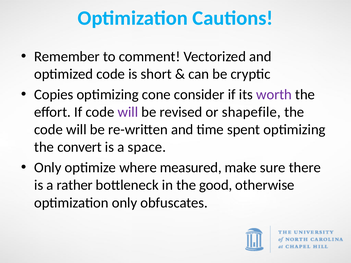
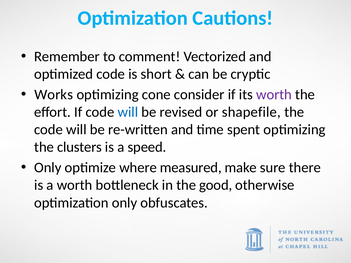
Copies: Copies -> Works (54, 95)
will colour: purple -> blue (128, 112)
convert: convert -> clusters (80, 147)
space: space -> speed (147, 147)
a rather: rather -> worth (75, 185)
